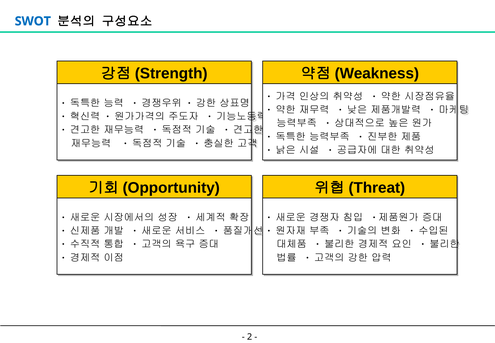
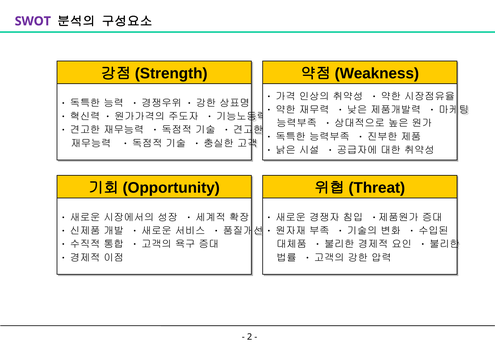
SWOT colour: blue -> purple (33, 21)
